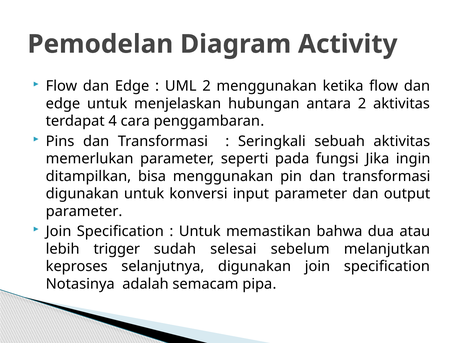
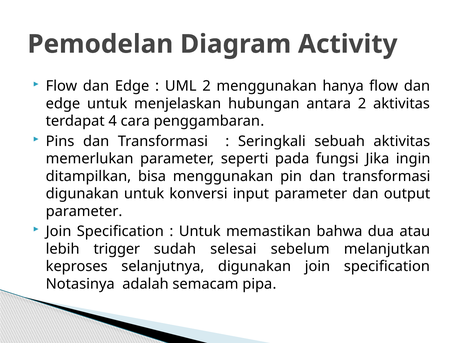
ketika: ketika -> hanya (343, 86)
